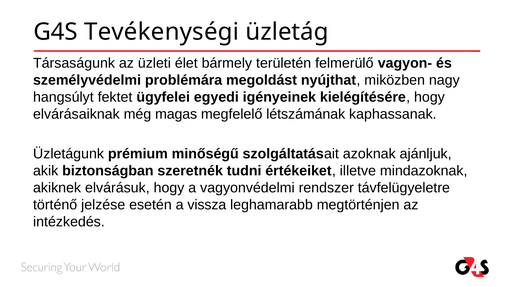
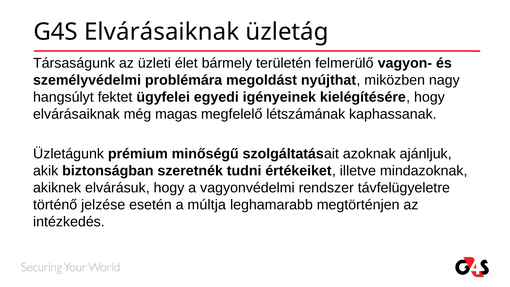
G4S Tevékenységi: Tevékenységi -> Elvárásaiknak (162, 32)
vissza: vissza -> múltja (207, 205)
